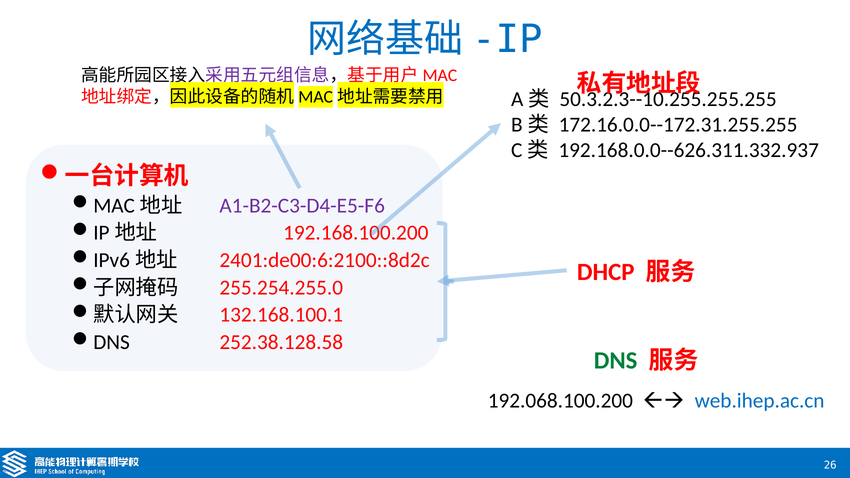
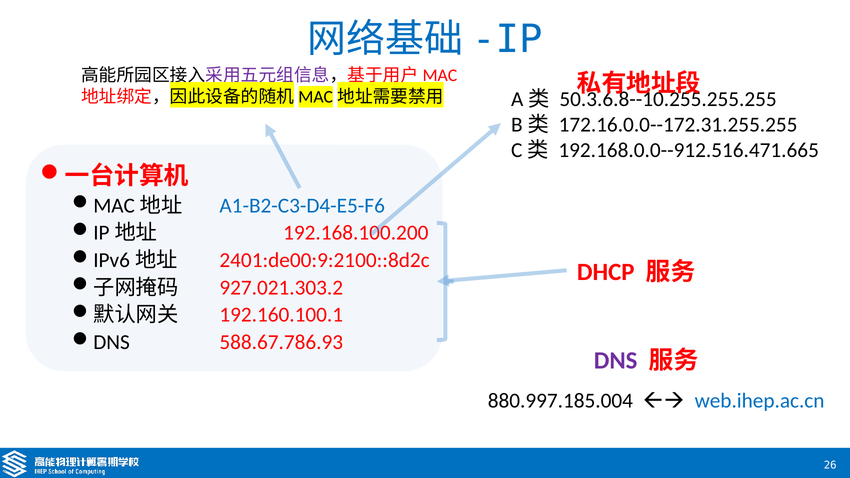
50.3.2.3--10.255.255.255: 50.3.2.3--10.255.255.255 -> 50.3.6.8--10.255.255.255 (668, 99)
192.168.0.0--626.311.332.937: 192.168.0.0--626.311.332.937 -> 192.168.0.0--912.516.471.665 (689, 150)
A1-B2-C3-D4-E5-F6 colour: purple -> blue (302, 206)
2401:de00:6:2100::8d2c: 2401:de00:6:2100::8d2c -> 2401:de00:9:2100::8d2c (325, 260)
255.254.255.0: 255.254.255.0 -> 927.021.303.2 (281, 288)
132.168.100.1: 132.168.100.1 -> 192.160.100.1 (281, 315)
252.38.128.58: 252.38.128.58 -> 588.67.786.93 (281, 342)
DNS colour: green -> purple (616, 361)
192.068.100.200: 192.068.100.200 -> 880.997.185.004 (560, 401)
